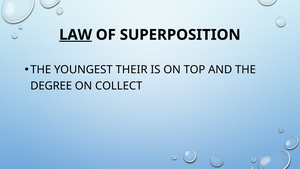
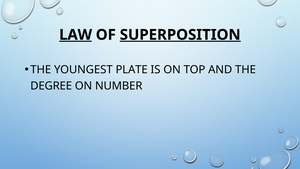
SUPERPOSITION underline: none -> present (180, 35)
THEIR: THEIR -> PLATE (132, 70)
COLLECT: COLLECT -> NUMBER (119, 86)
